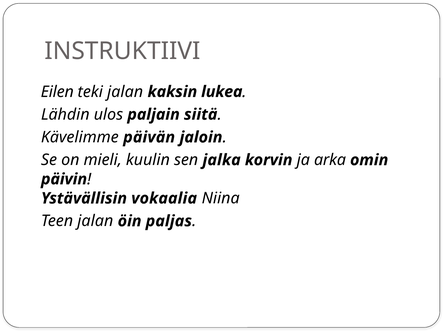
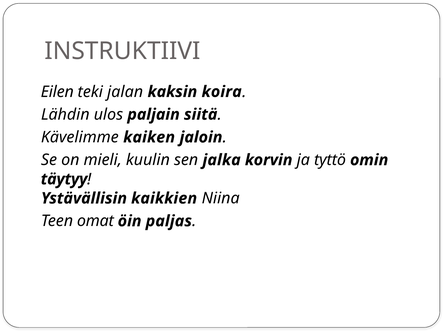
lukea: lukea -> koira (222, 92)
päivän: päivän -> kaiken (149, 137)
arka: arka -> tyttö (330, 160)
päivin: päivin -> täytyy (64, 179)
vokaalia: vokaalia -> kaikkien (164, 198)
Teen jalan: jalan -> omat (95, 221)
